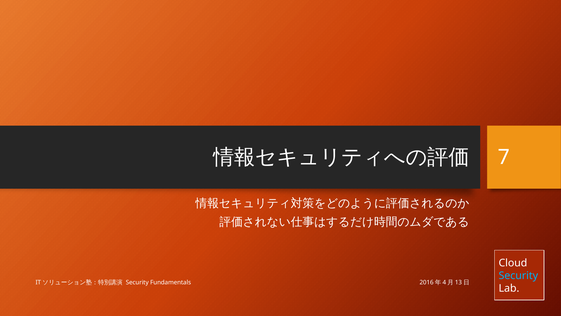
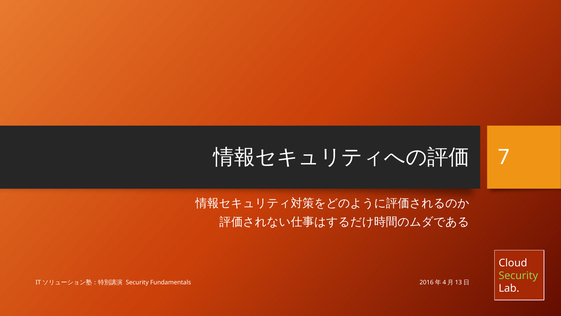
Security colour: light blue -> light green (518, 275)
